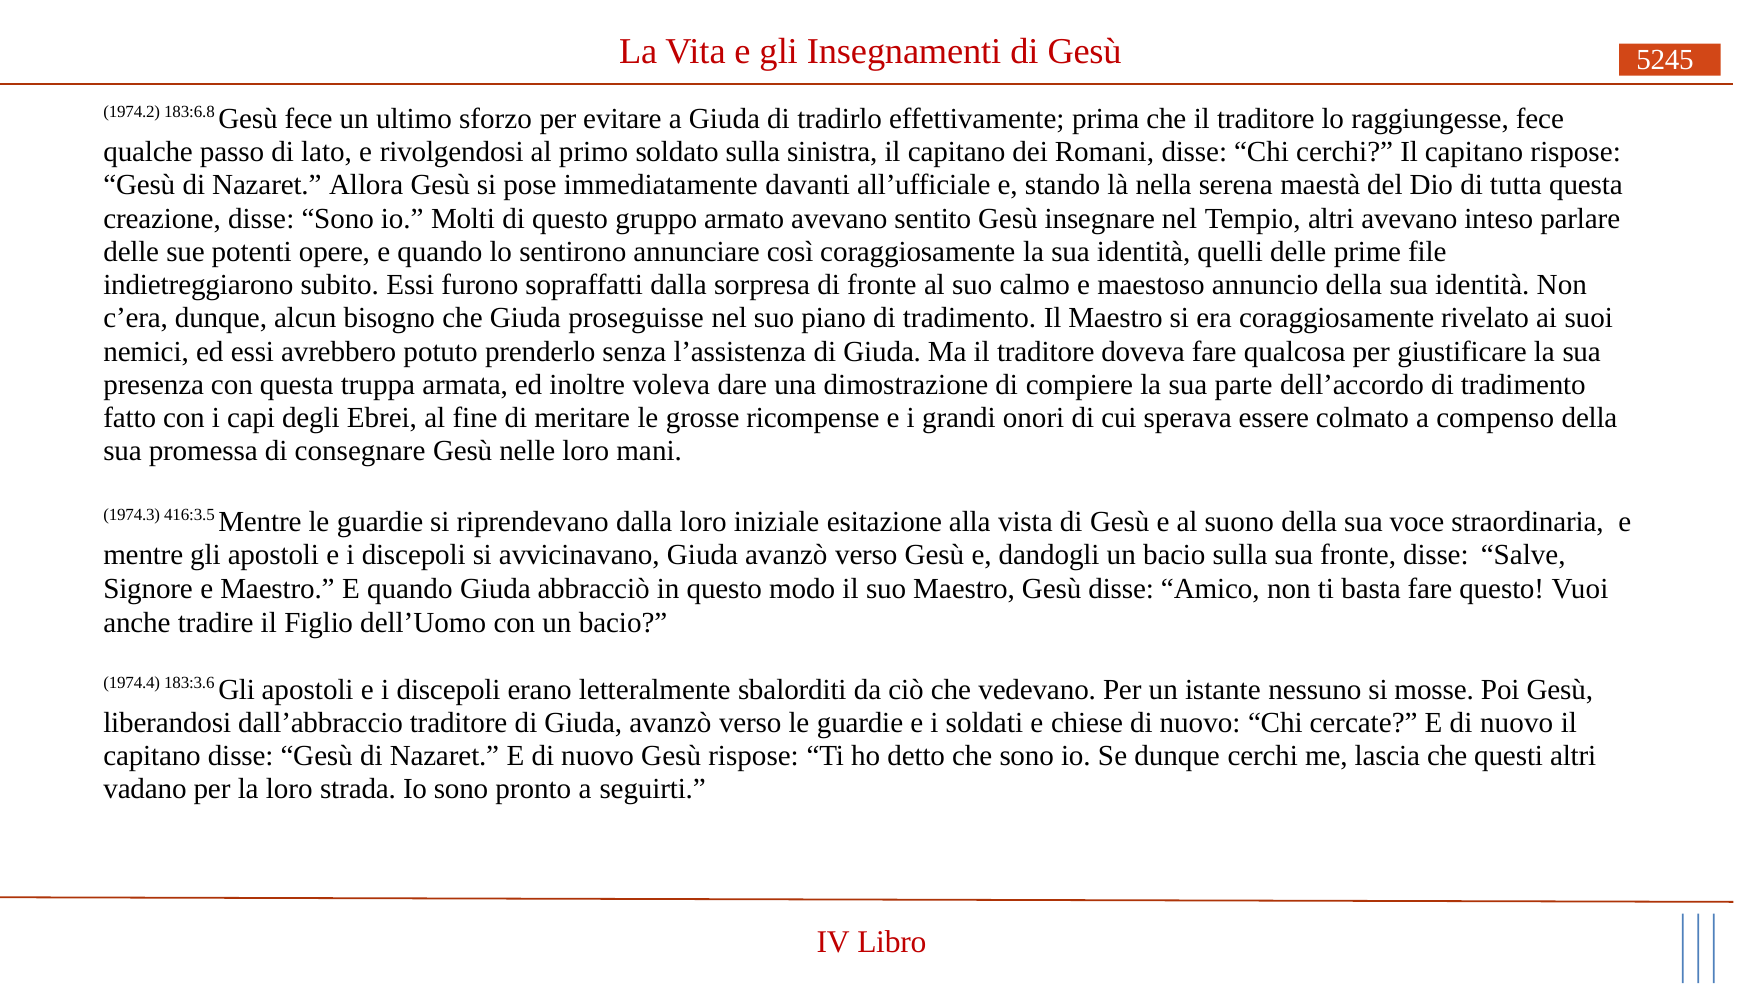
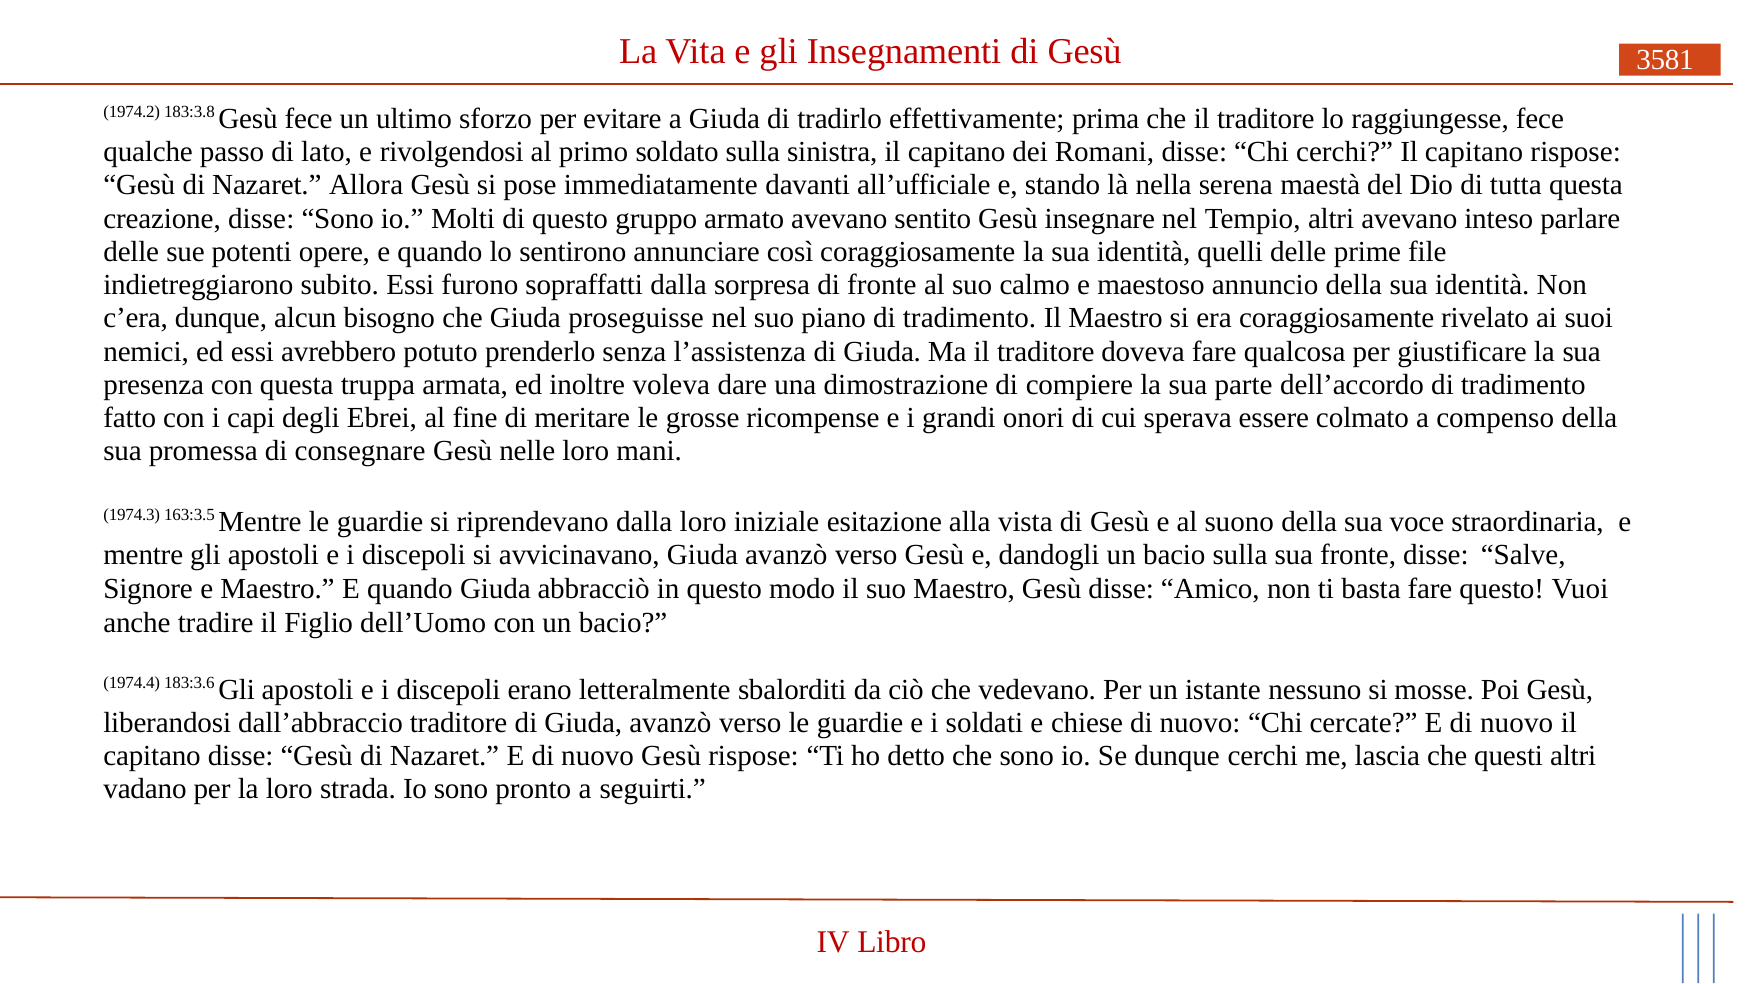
5245: 5245 -> 3581 (1665, 60)
183:6.8: 183:6.8 -> 183:3.8 (189, 112)
416:3.5: 416:3.5 -> 163:3.5 (189, 515)
